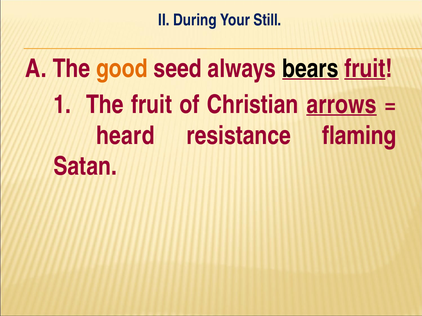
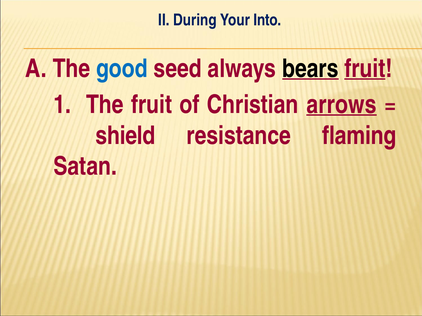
Still: Still -> Into (268, 20)
good colour: orange -> blue (122, 69)
heard: heard -> shield (126, 136)
